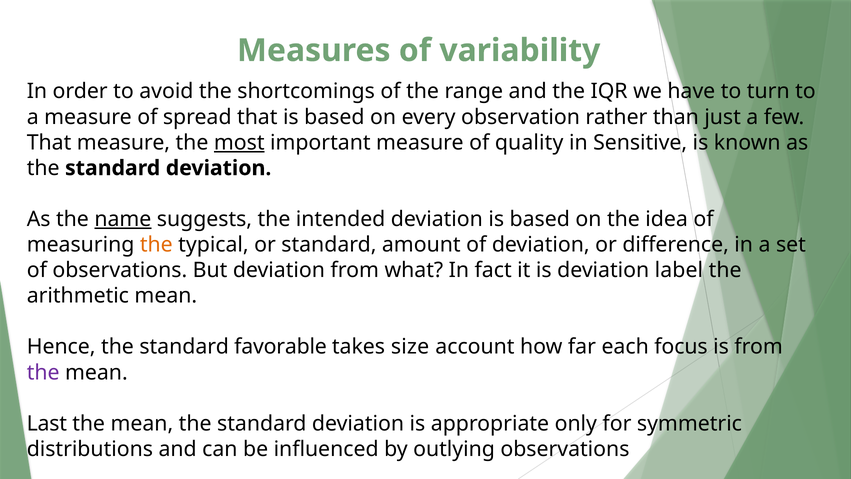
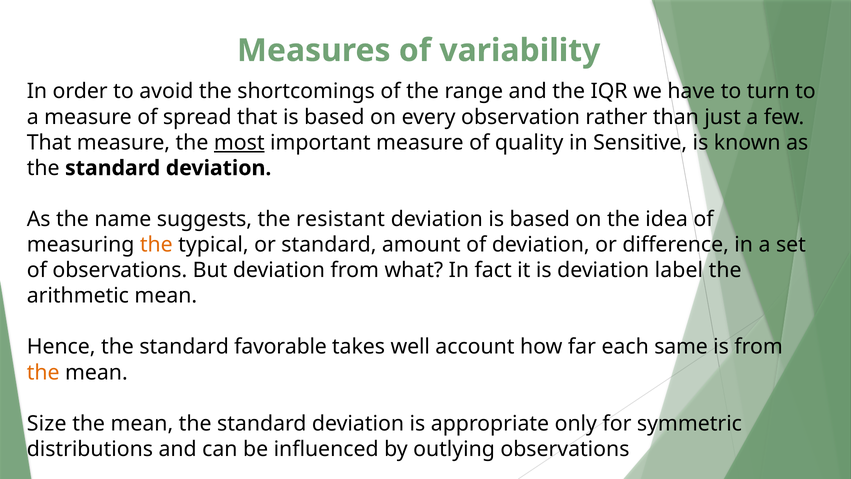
name underline: present -> none (123, 219)
intended: intended -> resistant (340, 219)
size: size -> well (410, 347)
focus: focus -> same (681, 347)
the colour: purple -> orange (43, 372)
Last: Last -> Size (47, 423)
